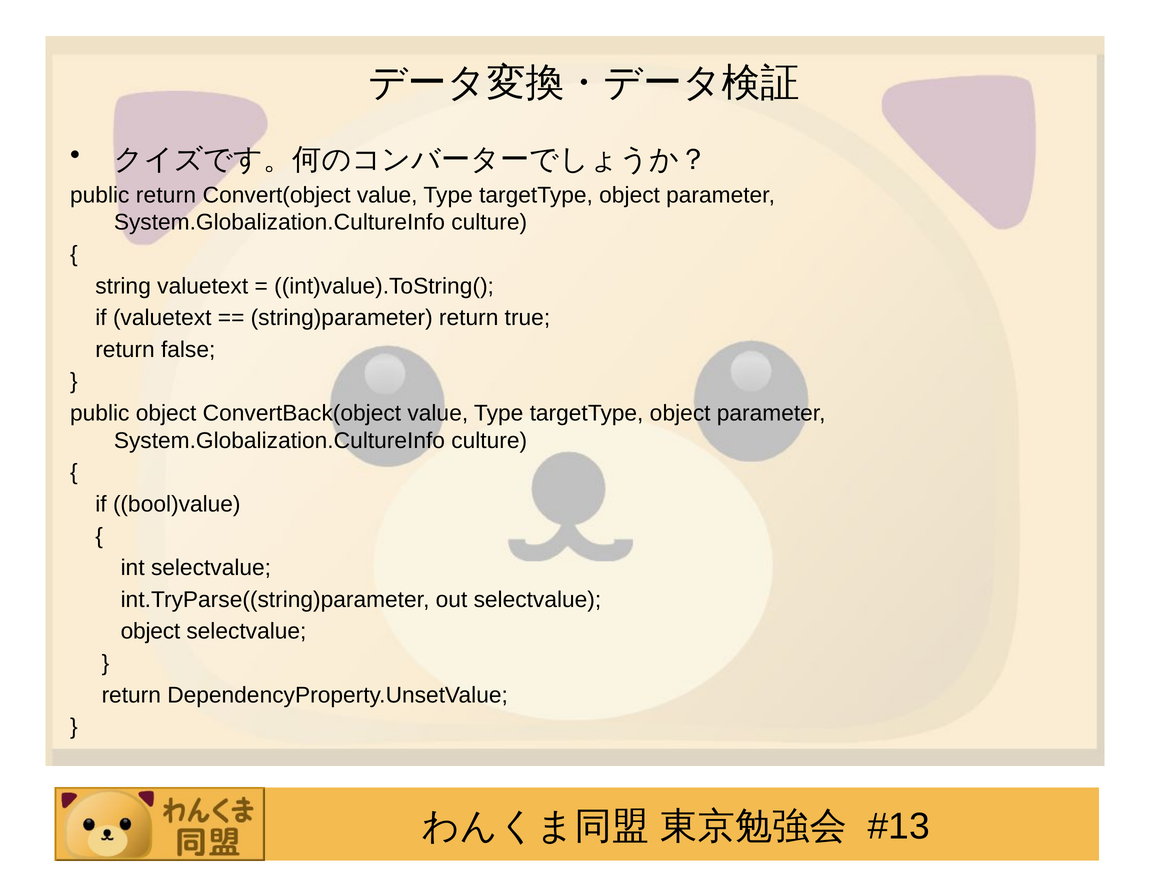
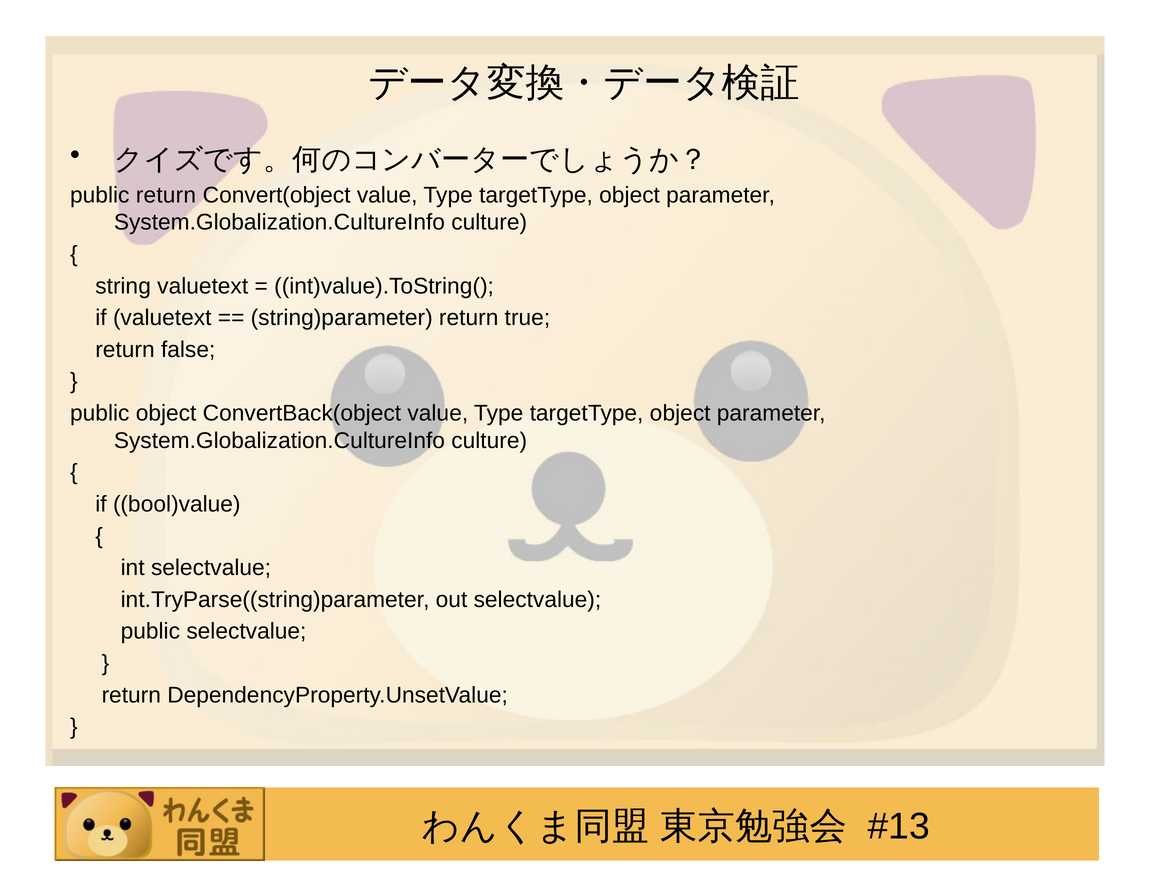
object: object -> public (150, 632)
